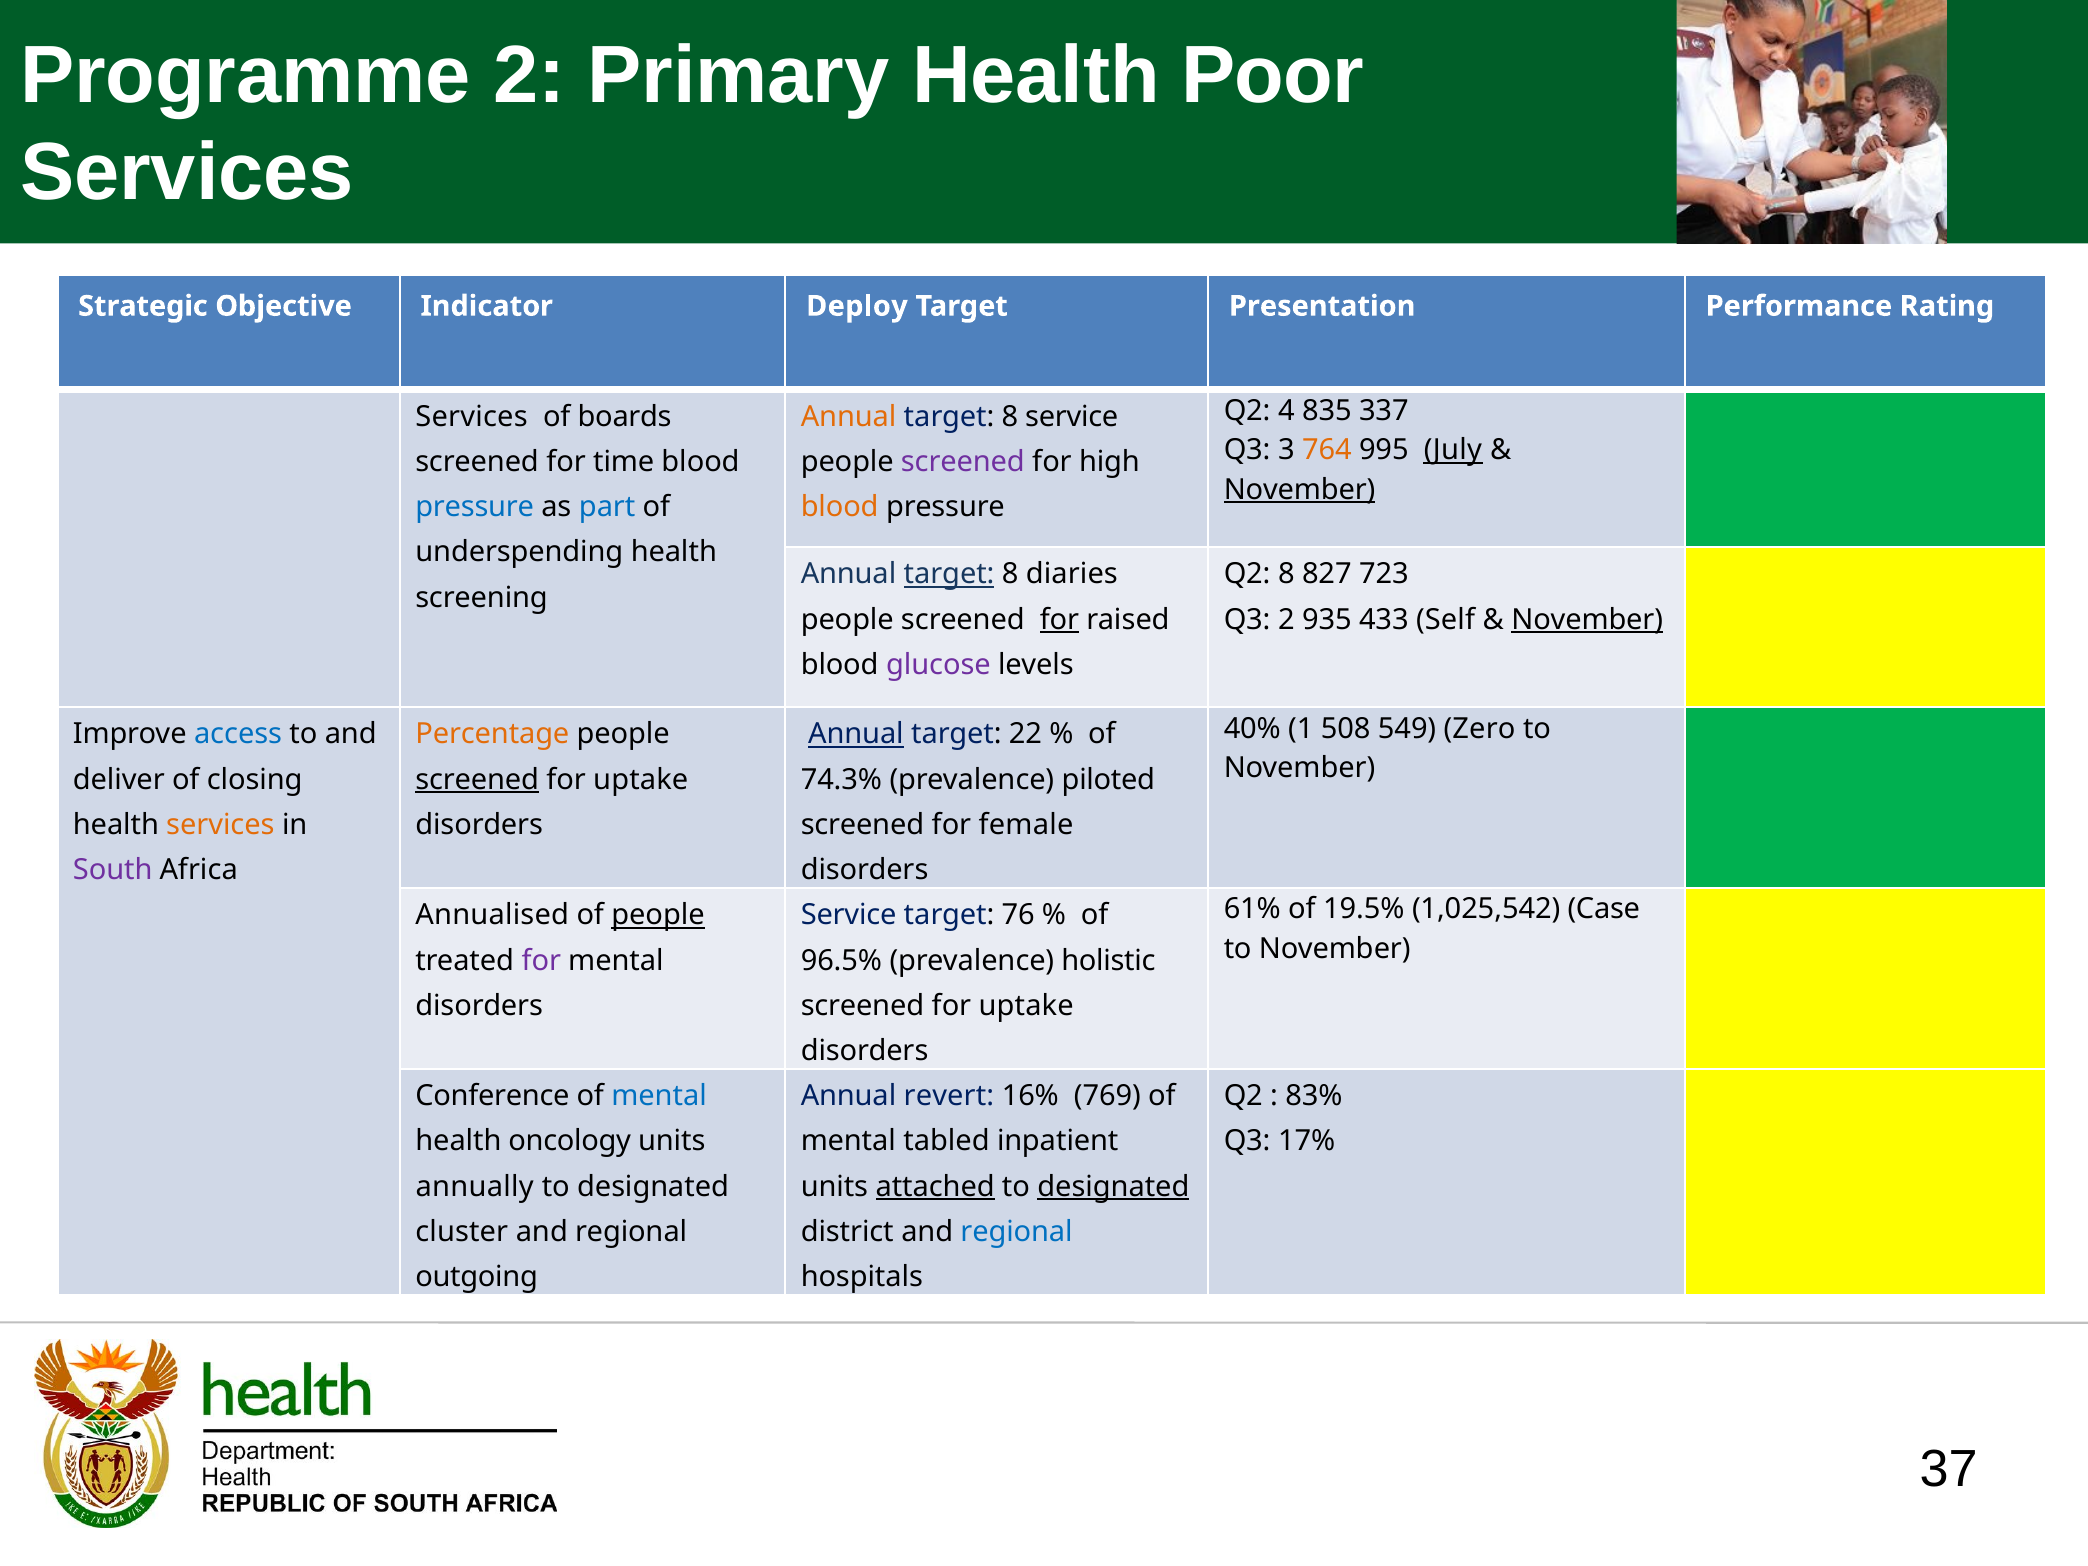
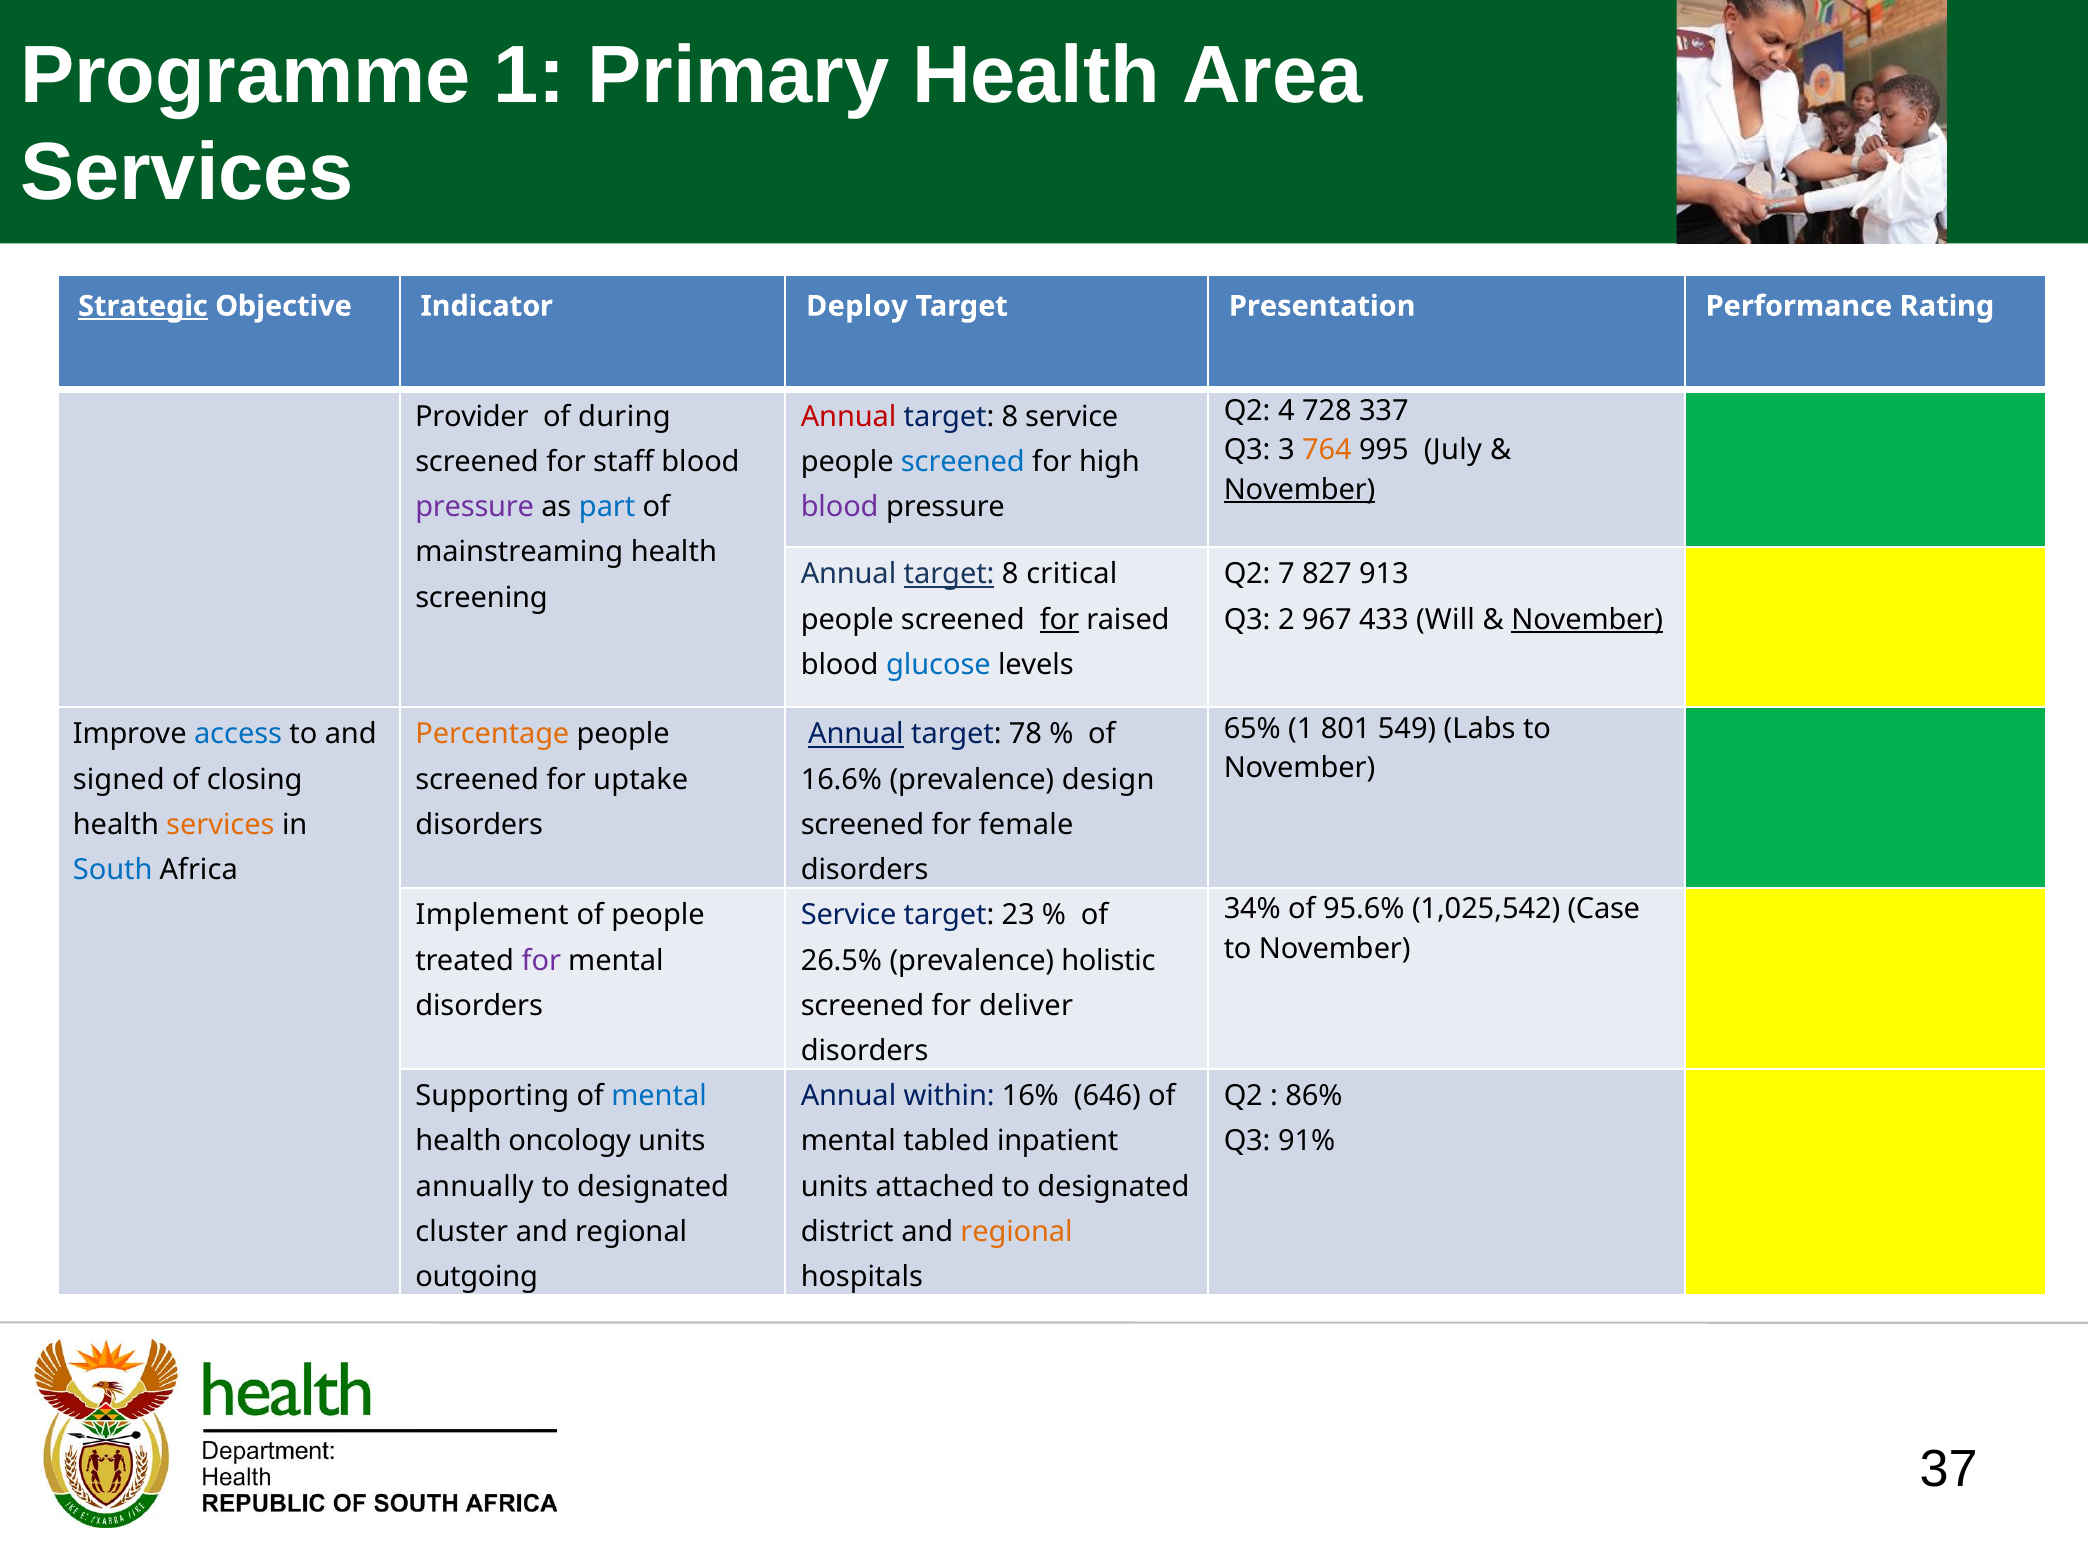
Programme 2: 2 -> 1 (529, 75)
Poor: Poor -> Area (1272, 75)
Strategic underline: none -> present (143, 306)
835: 835 -> 728 (1327, 411)
Services: Services -> Provider (472, 417)
boards: boards -> during (624, 417)
Annual colour: orange -> red (849, 417)
July underline: present -> none (1453, 450)
time: time -> staff (624, 462)
screened colour: purple -> blue (963, 462)
pressure colour: blue -> purple (475, 507)
blood colour: orange -> purple (840, 507)
underspending: underspending -> mainstreaming (519, 552)
diaries: diaries -> critical (1072, 574)
Q2 8: 8 -> 7 (1286, 574)
723: 723 -> 913 (1384, 574)
935: 935 -> 967 (1327, 619)
Self: Self -> Will (1446, 619)
glucose colour: purple -> blue (938, 665)
40%: 40% -> 65% (1252, 728)
508: 508 -> 801 (1346, 728)
Zero: Zero -> Labs (1480, 728)
22: 22 -> 78 (1025, 734)
deliver: deliver -> signed (119, 780)
screened underline: present -> none (477, 780)
74.3%: 74.3% -> 16.6% (841, 780)
piloted: piloted -> design (1108, 780)
South colour: purple -> blue (113, 870)
61%: 61% -> 34% (1252, 909)
19.5%: 19.5% -> 95.6% (1364, 909)
Annualised: Annualised -> Implement (492, 915)
people underline: present -> none (658, 915)
76: 76 -> 23 (1018, 915)
96.5%: 96.5% -> 26.5% (841, 960)
uptake: uptake -> deliver (1026, 1006)
Conference: Conference -> Supporting (492, 1096)
revert: revert -> within (949, 1096)
769: 769 -> 646 (1107, 1096)
83%: 83% -> 86% (1314, 1096)
17%: 17% -> 91% (1307, 1141)
attached underline: present -> none (935, 1187)
designated underline: present -> none (1113, 1187)
regional colour: blue -> orange (1017, 1232)
